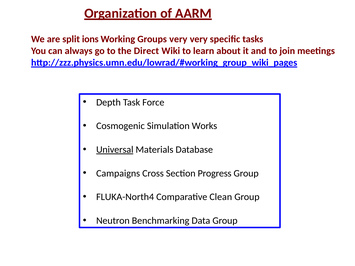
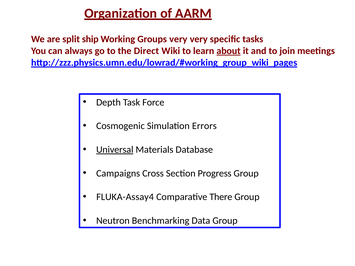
ions: ions -> ship (90, 39)
about underline: none -> present (229, 51)
Works: Works -> Errors (204, 126)
FLUKA-North4: FLUKA-North4 -> FLUKA-Assay4 (125, 197)
Clean: Clean -> There (221, 197)
